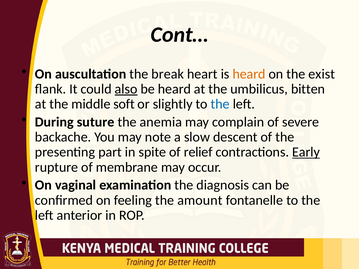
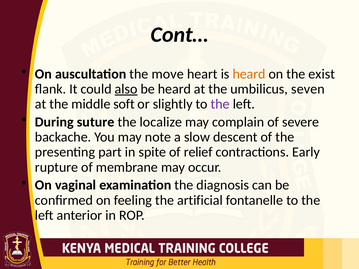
break: break -> move (168, 74)
bitten: bitten -> seven (308, 89)
the colour: blue -> purple (220, 104)
anemia: anemia -> localize (161, 122)
Early underline: present -> none (306, 152)
amount: amount -> artificial (200, 200)
